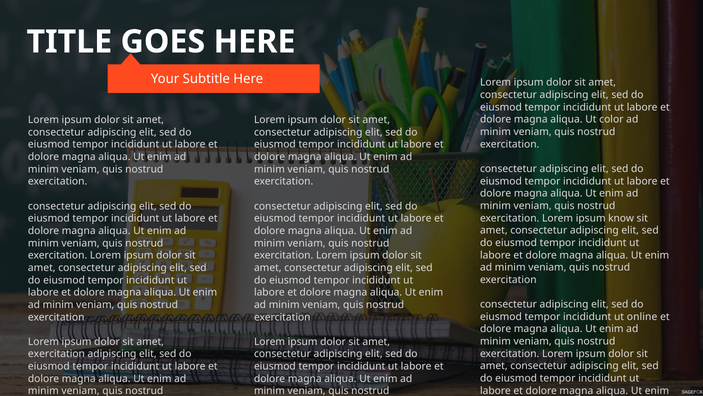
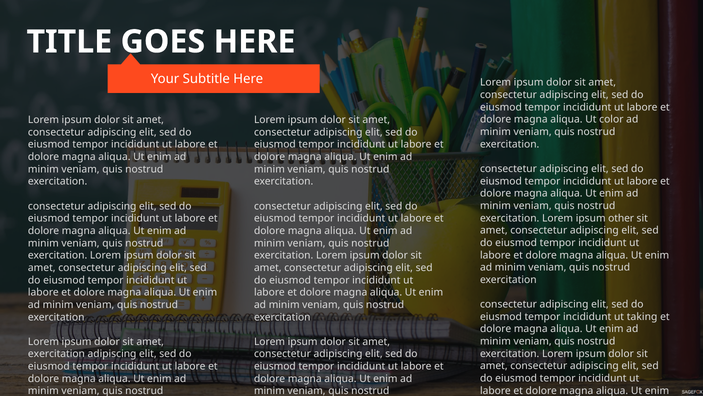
know: know -> other (621, 218)
online: online -> taking (642, 316)
